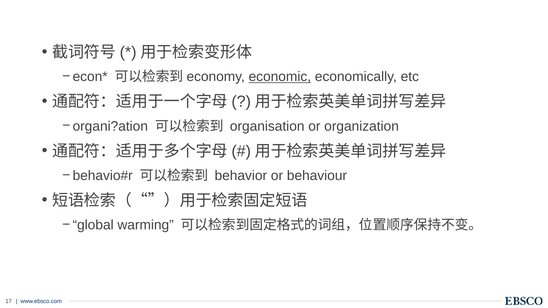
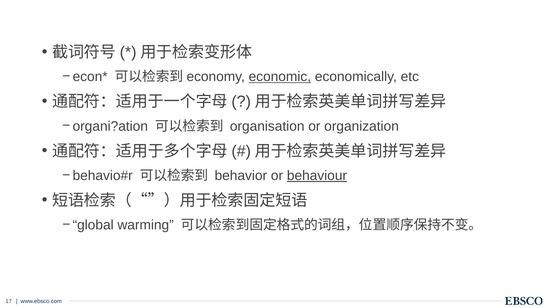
behaviour underline: none -> present (317, 176)
